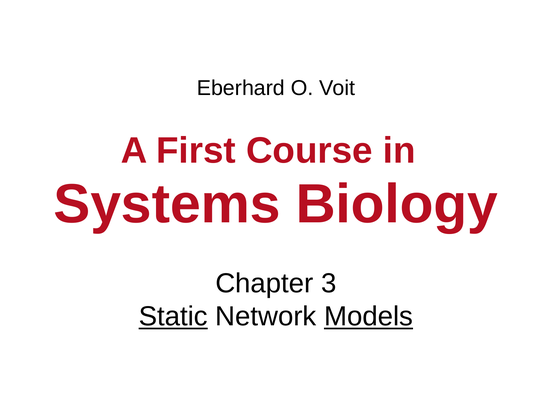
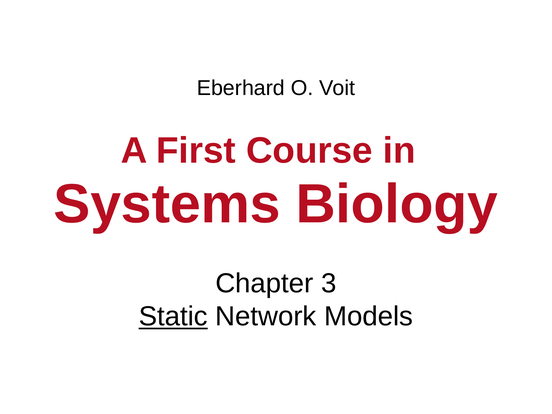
Models underline: present -> none (369, 317)
